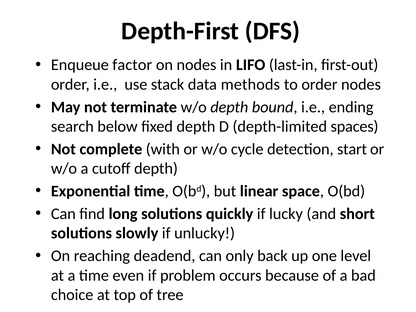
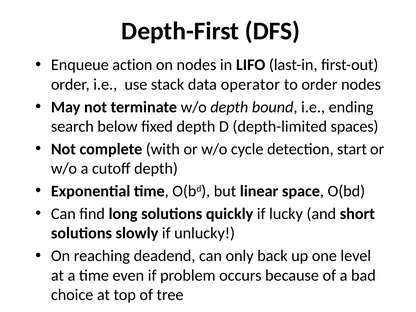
factor: factor -> action (132, 65)
methods: methods -> operator (250, 84)
